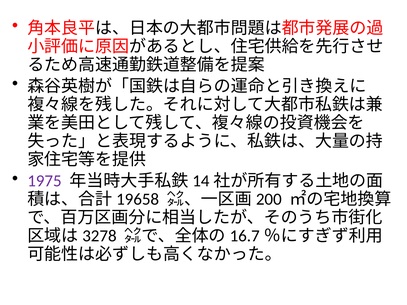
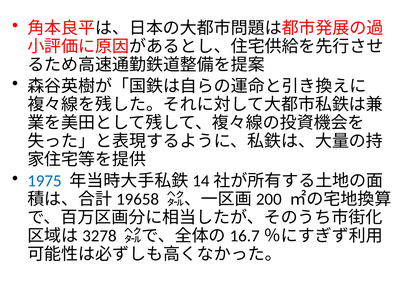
1975 colour: purple -> blue (44, 181)
